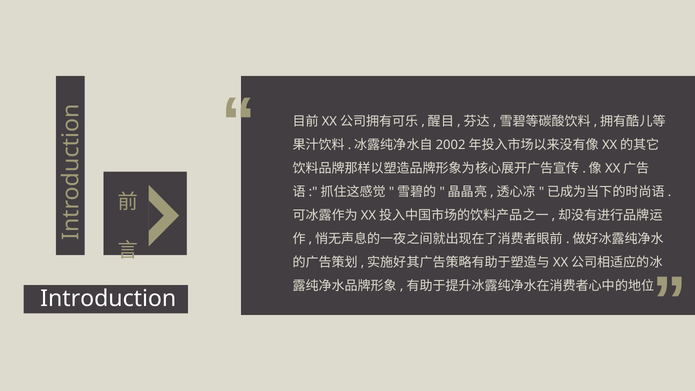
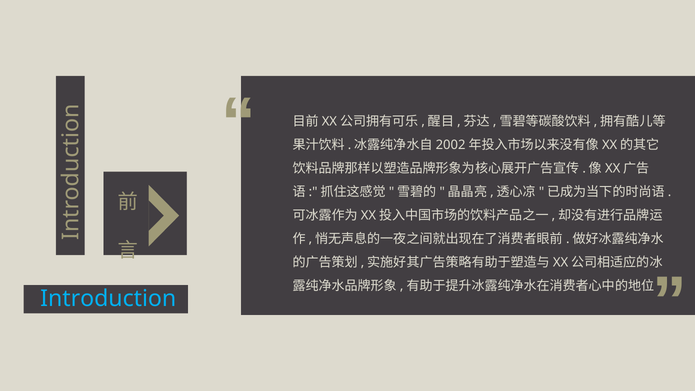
Introduction colour: white -> light blue (108, 299)
